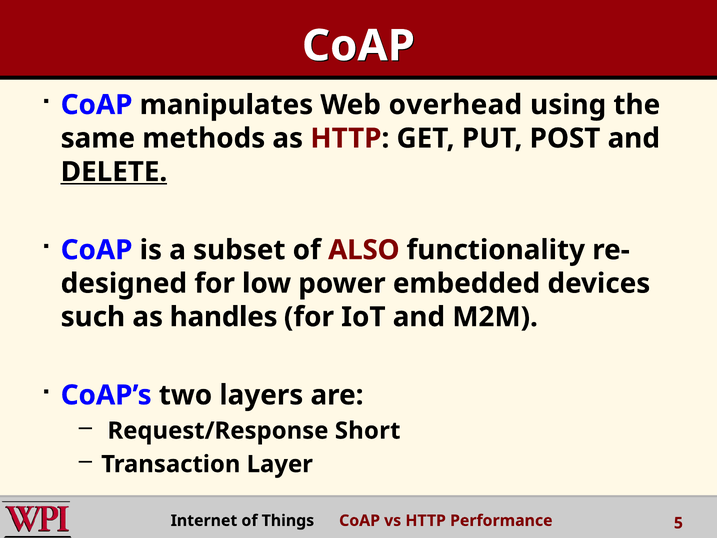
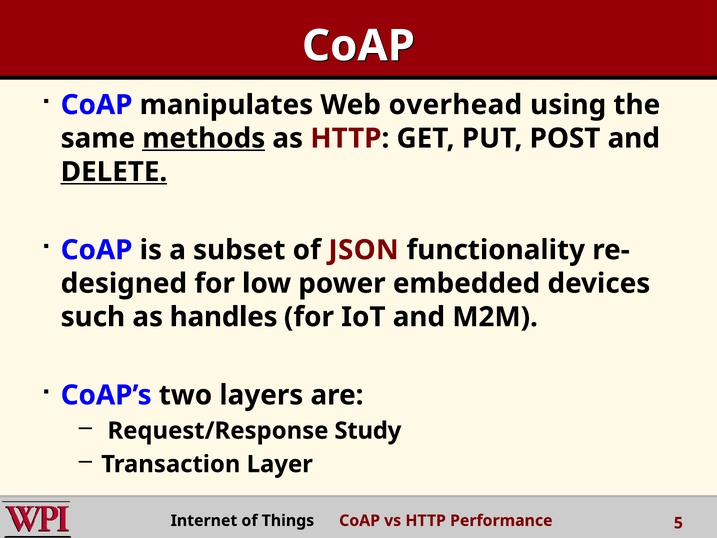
methods underline: none -> present (204, 138)
ALSO: ALSO -> JSON (364, 250)
Short: Short -> Study (368, 431)
